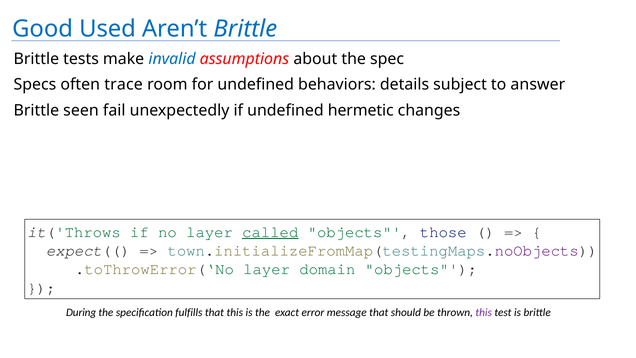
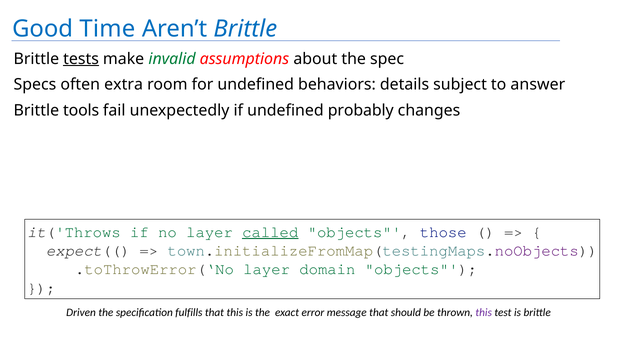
Used: Used -> Time (107, 29)
tests underline: none -> present (81, 59)
invalid colour: blue -> green (172, 59)
trace: trace -> extra (124, 84)
seen: seen -> tools (81, 110)
hermetic: hermetic -> probably (361, 110)
During: During -> Driven (81, 312)
